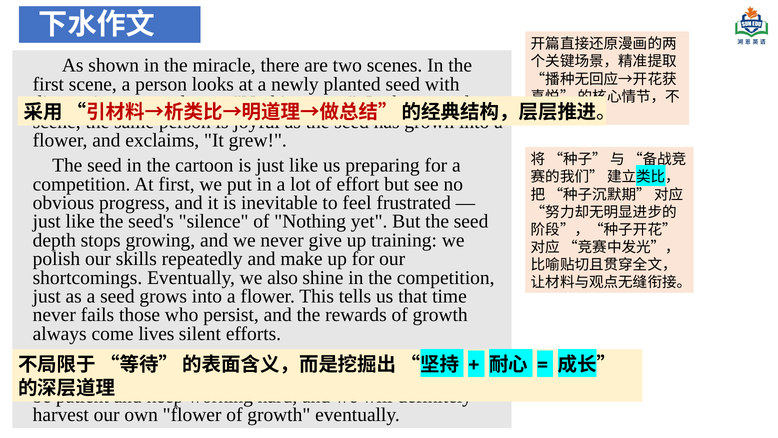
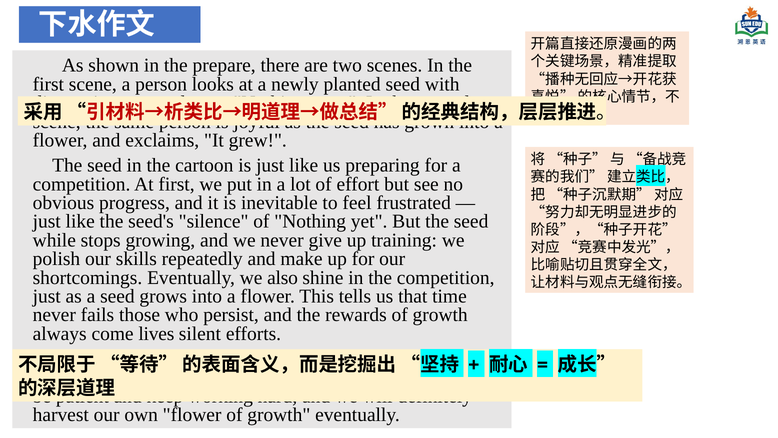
miracle: miracle -> prepare (224, 65)
depth: depth -> while (54, 240)
